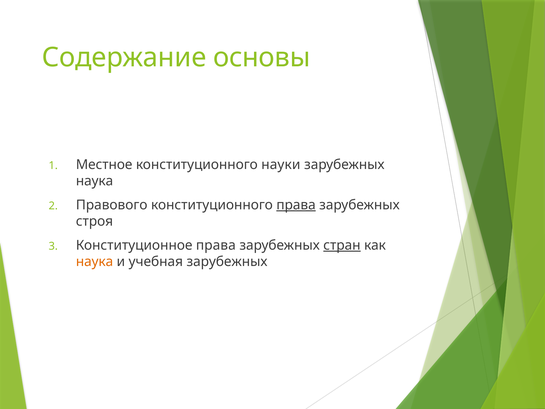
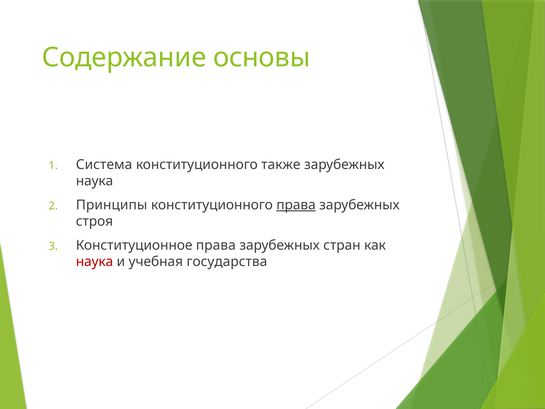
Местное: Местное -> Система (104, 165)
науки: науки -> также (281, 165)
Правового: Правового -> Принципы (112, 205)
стран underline: present -> none (342, 245)
наука colour: orange -> red (95, 261)
учебная зарубежных: зарубежных -> государства (227, 261)
